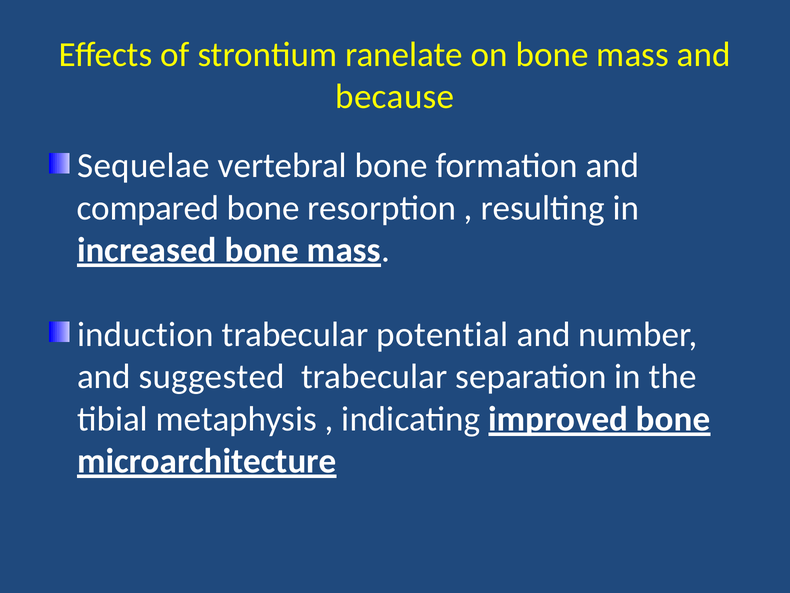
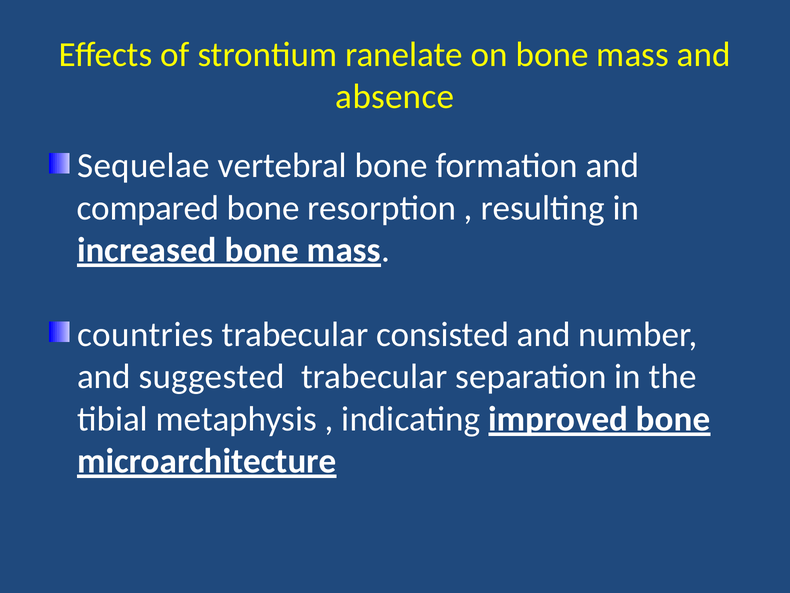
because: because -> absence (395, 97)
induction: induction -> countries (145, 334)
potential: potential -> consisted (443, 334)
